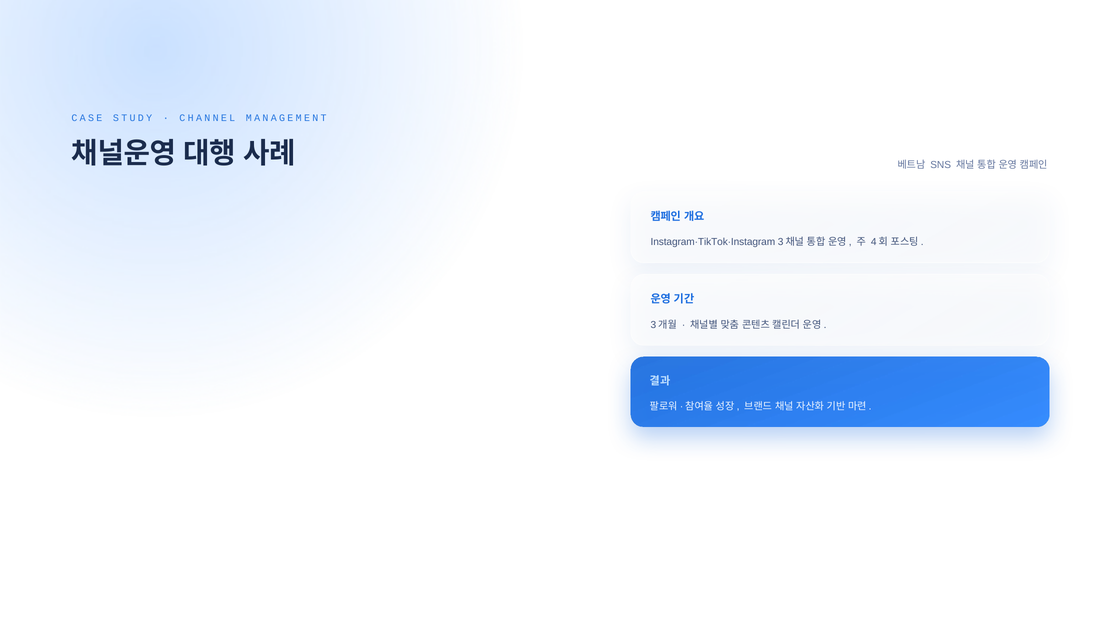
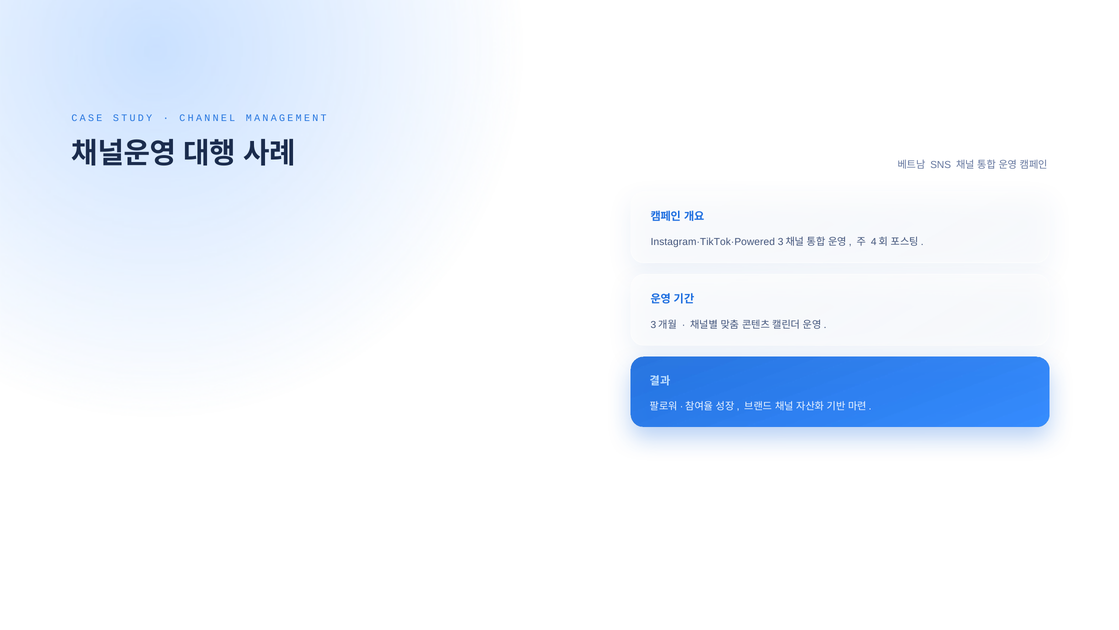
Instagram·TikTok·Instagram: Instagram·TikTok·Instagram -> Instagram·TikTok·Powered (713, 242)
